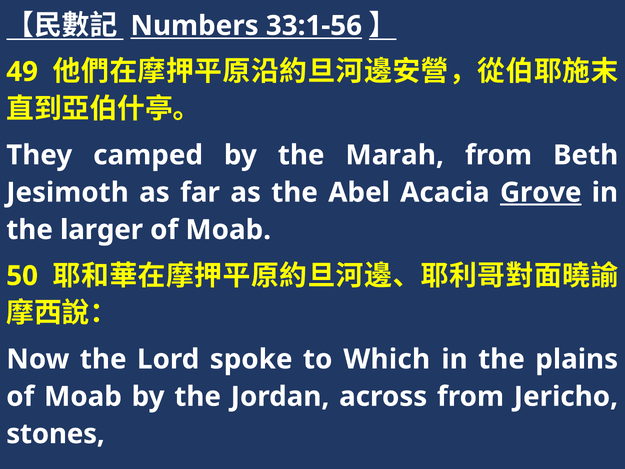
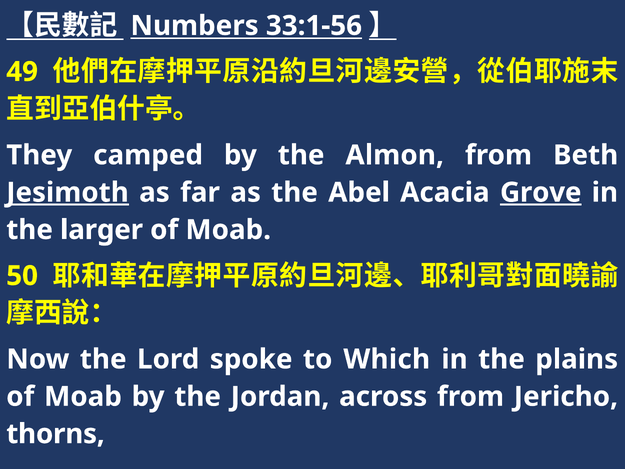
Marah: Marah -> Almon (395, 155)
Jesimoth underline: none -> present (68, 192)
stones: stones -> thorns (55, 434)
